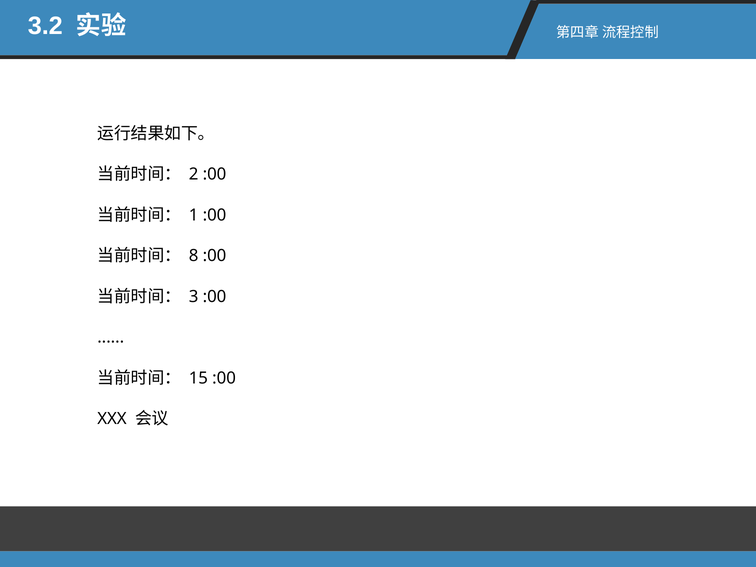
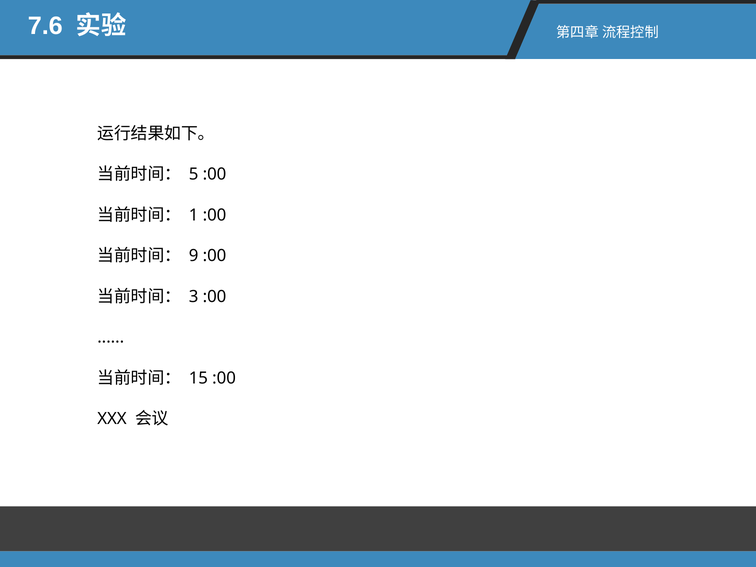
3.2: 3.2 -> 7.6 (45, 26)
2: 2 -> 5 (194, 174)
8: 8 -> 9 (194, 256)
